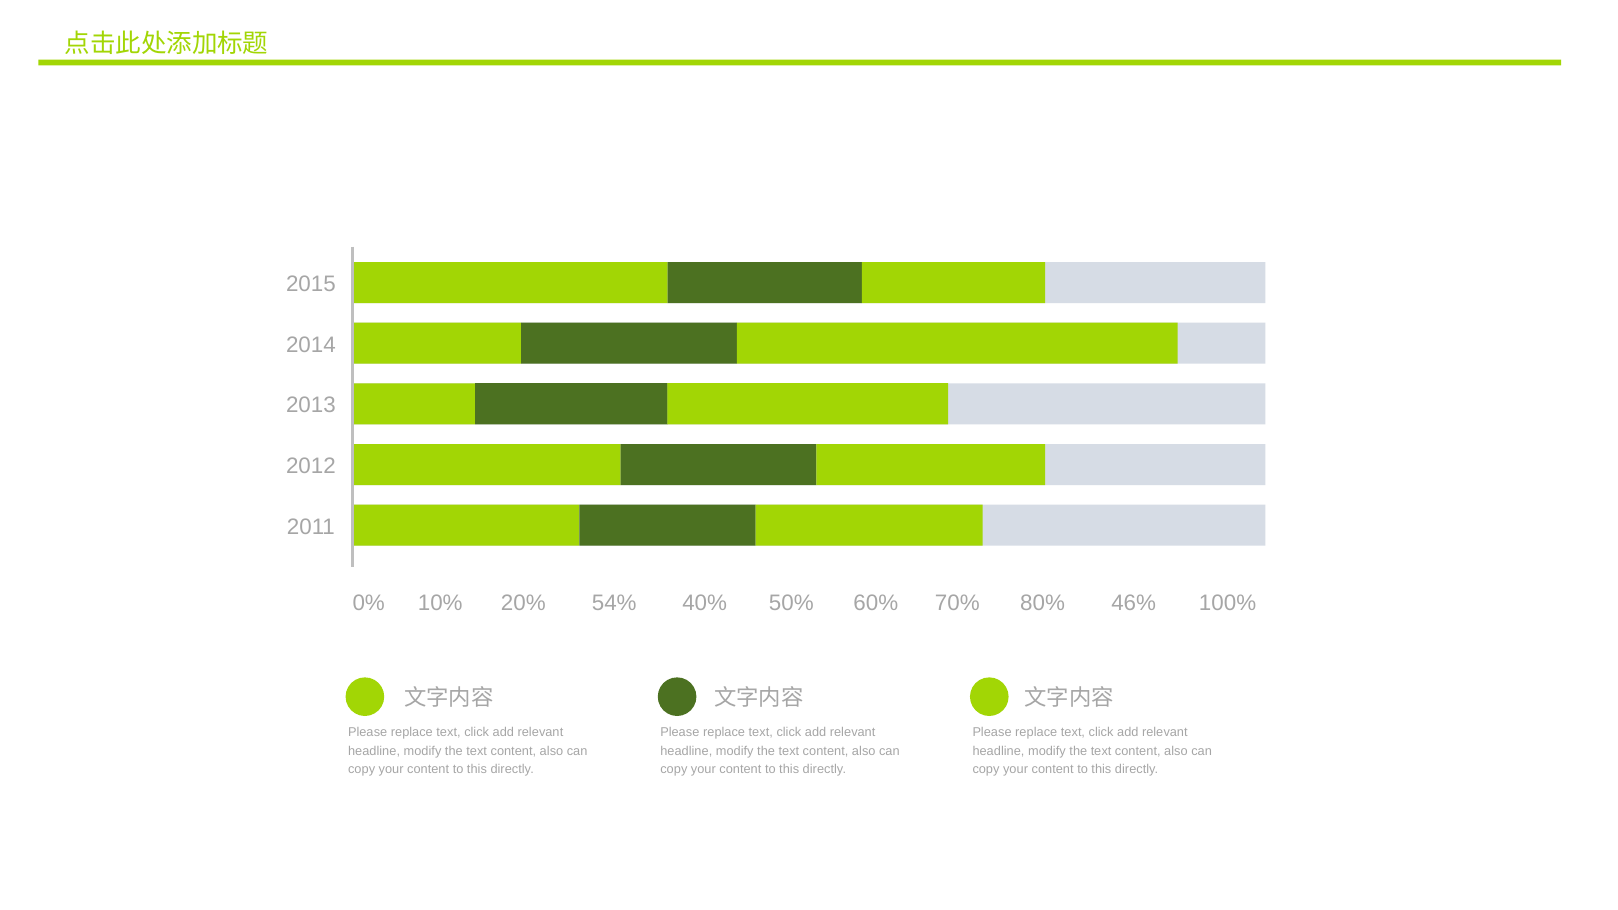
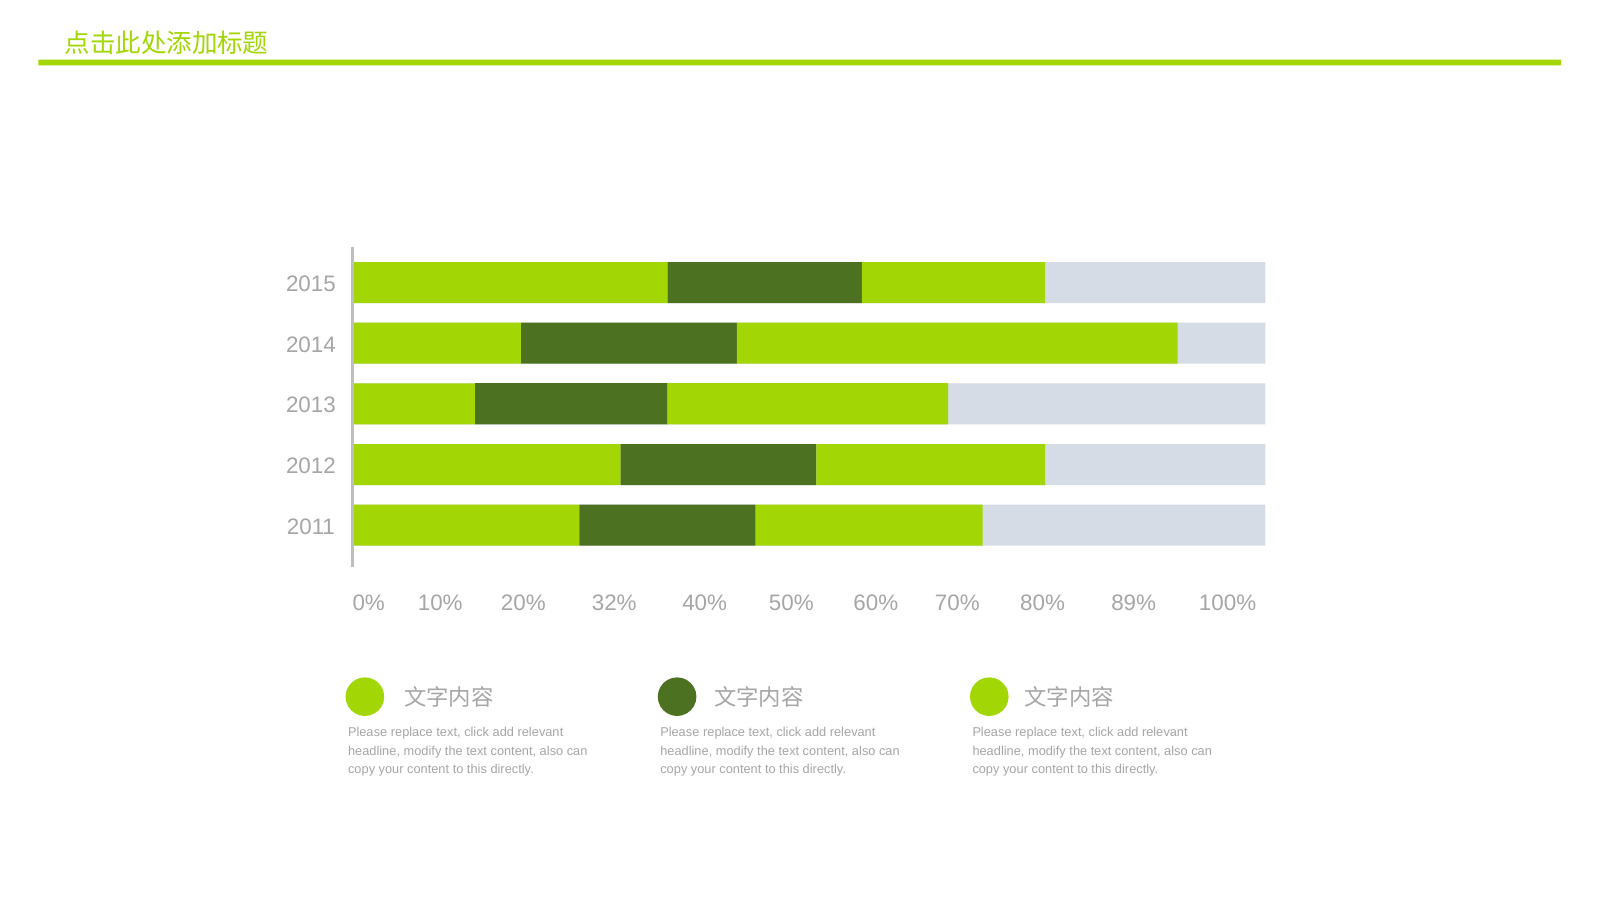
54%: 54% -> 32% (614, 603)
46%: 46% -> 89% (1134, 603)
